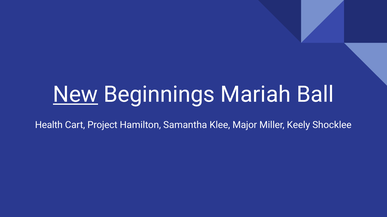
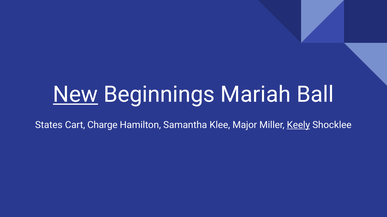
Health: Health -> States (49, 125)
Project: Project -> Charge (102, 125)
Keely underline: none -> present (298, 125)
